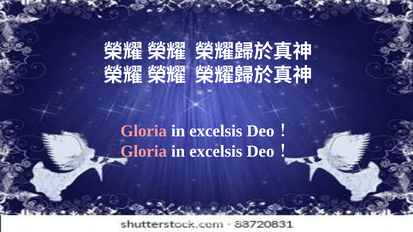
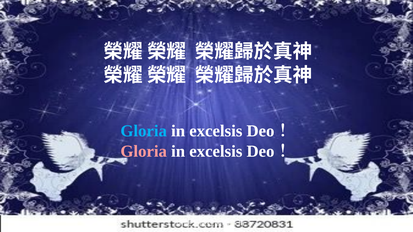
Gloria colour: pink -> light blue (144, 131)
